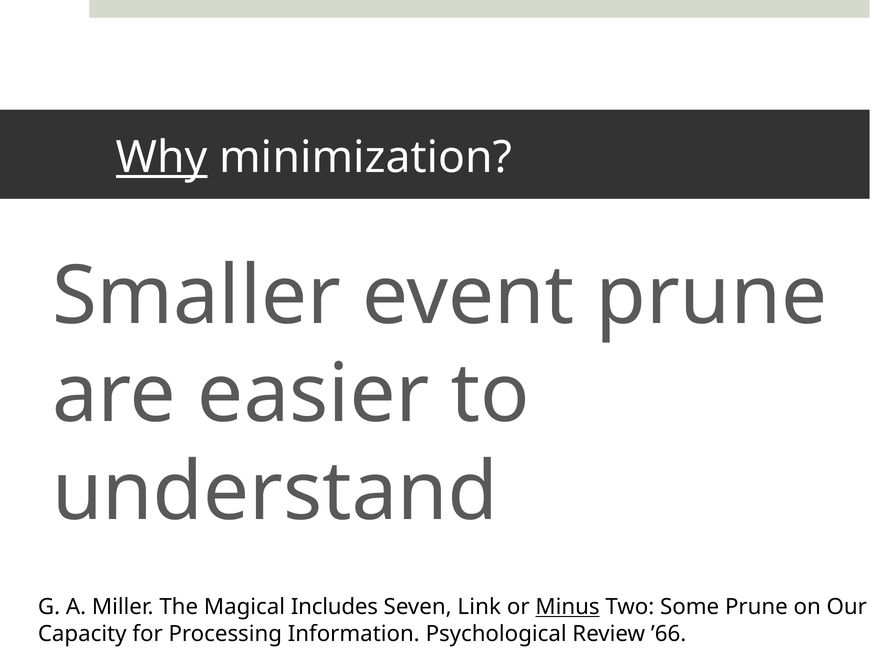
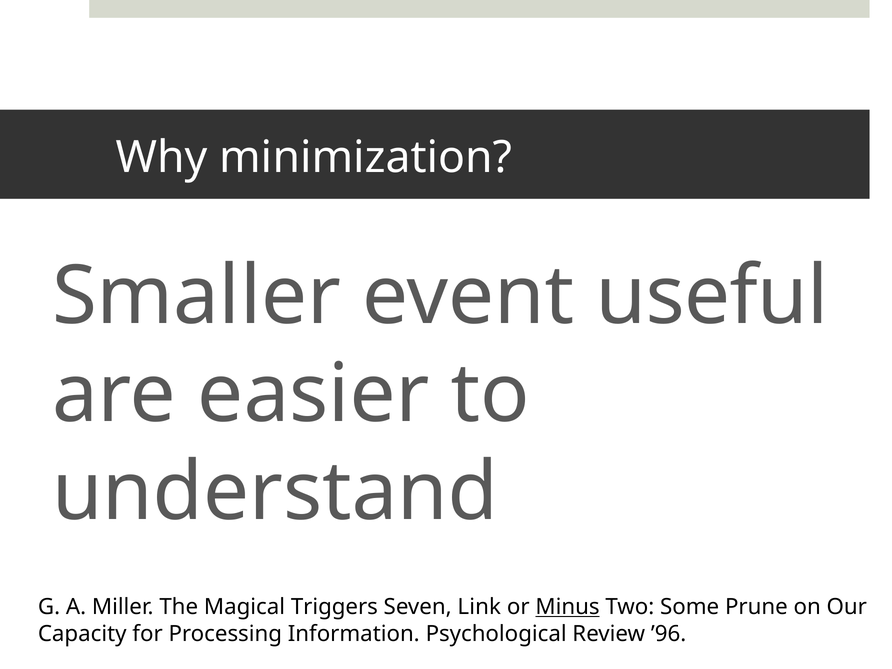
Why underline: present -> none (162, 157)
event prune: prune -> useful (712, 296)
Includes: Includes -> Triggers (334, 607)
’66: ’66 -> ’96 (669, 634)
